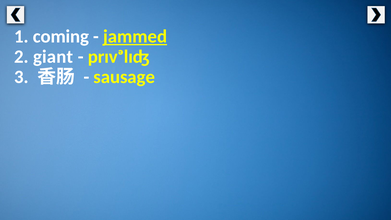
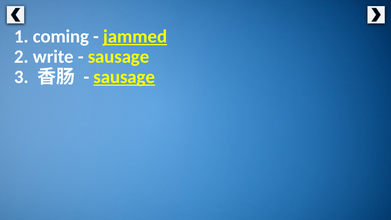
giant: giant -> write (53, 57)
prɪvᵊlɪʤ: prɪvᵊlɪʤ -> sausage (119, 57)
sausage underline: none -> present (124, 77)
